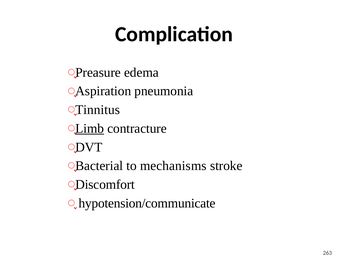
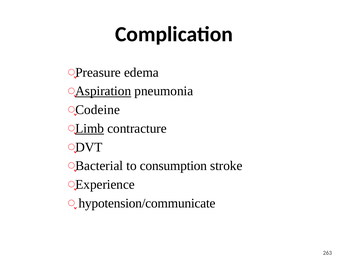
Aspiration underline: none -> present (103, 91)
Tinnitus: Tinnitus -> Codeine (98, 110)
mechanisms: mechanisms -> consumption (173, 166)
Discomfort: Discomfort -> Experience (105, 184)
